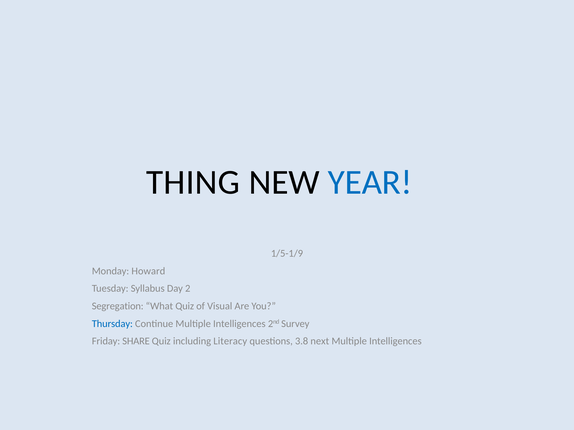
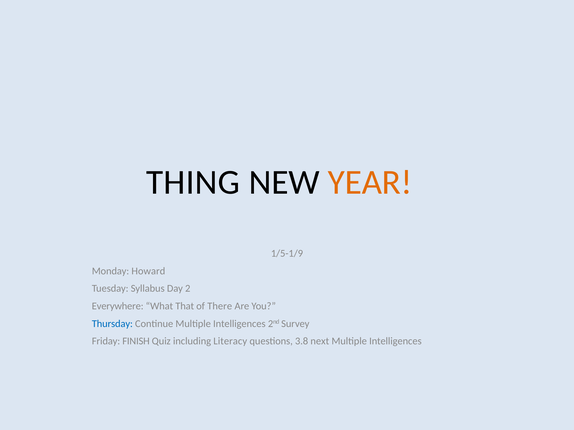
YEAR colour: blue -> orange (370, 182)
Segregation: Segregation -> Everywhere (118, 306)
What Quiz: Quiz -> That (185, 306)
Visual: Visual -> There (220, 306)
SHARE: SHARE -> FINISH (136, 342)
